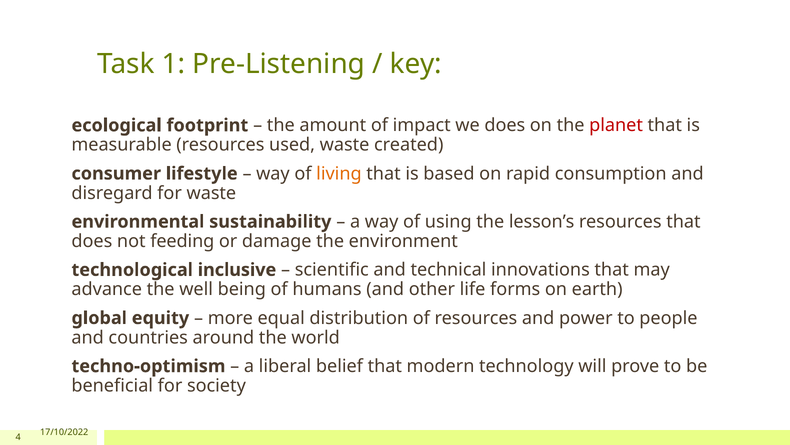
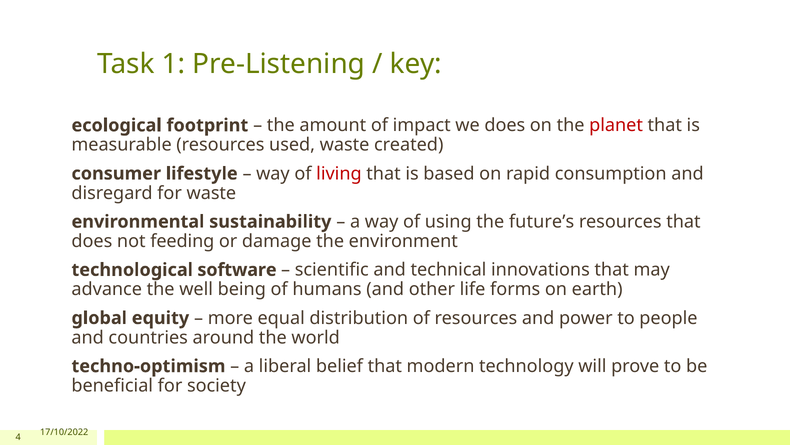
living colour: orange -> red (339, 173)
lesson’s: lesson’s -> future’s (542, 221)
inclusive: inclusive -> software (237, 270)
